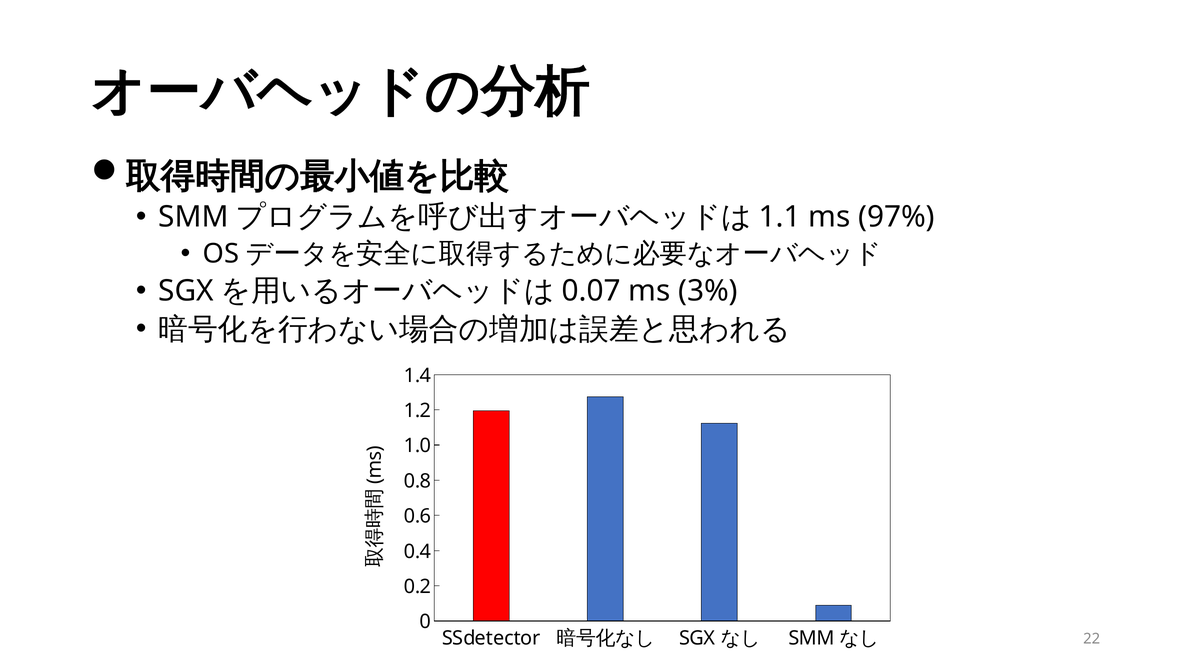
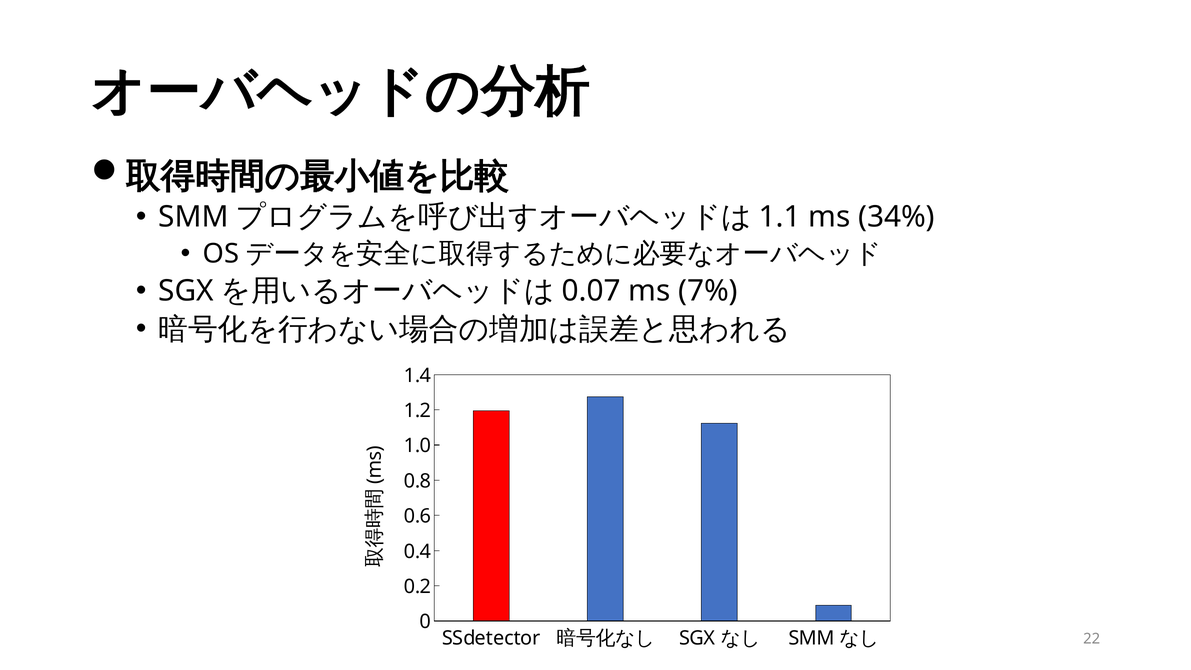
97%: 97% -> 34% (897, 217)
3%: 3% -> 7% (708, 291)
